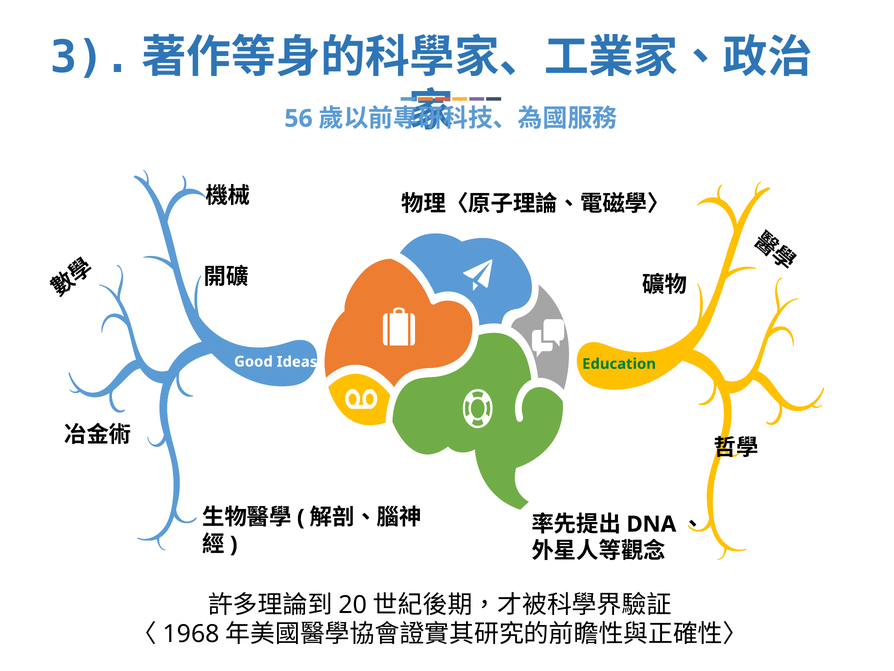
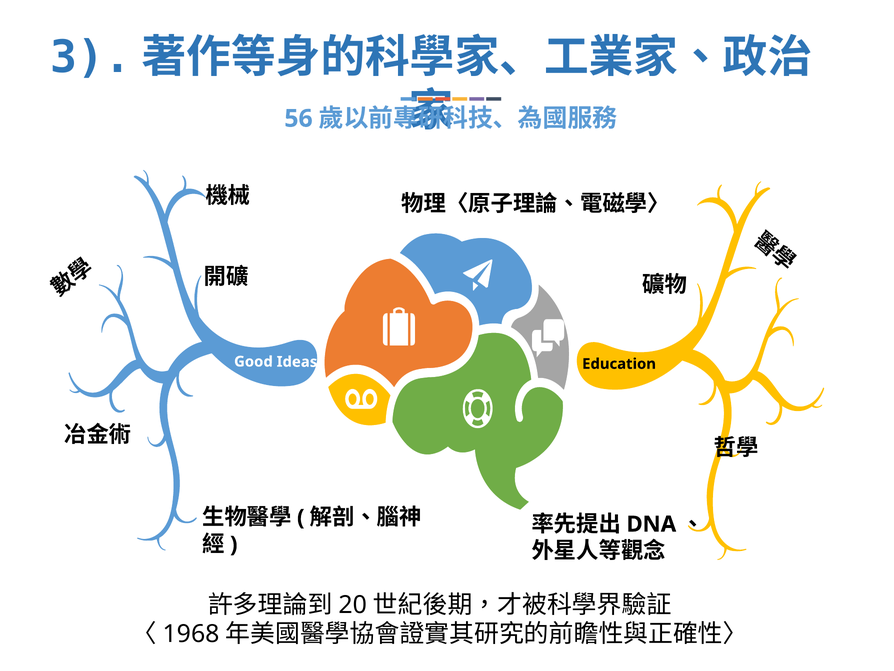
Education colour: green -> black (619, 364)
